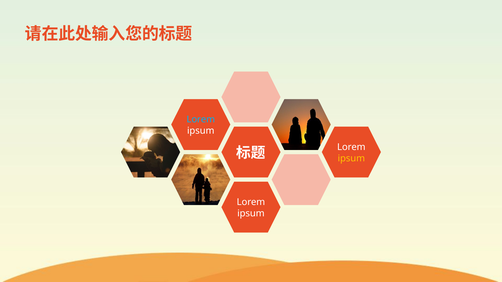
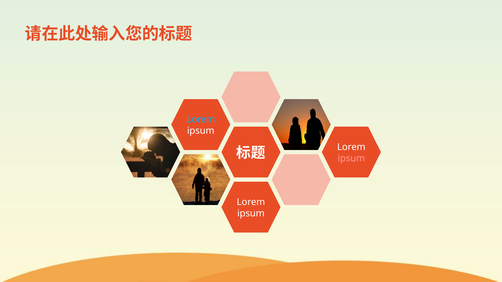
ipsum colour: yellow -> pink (351, 159)
